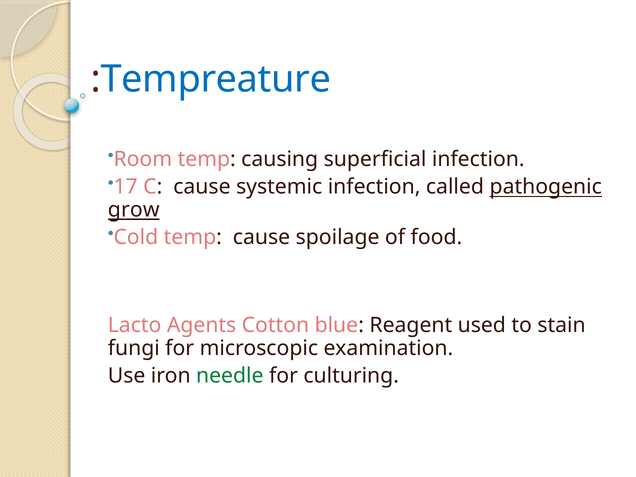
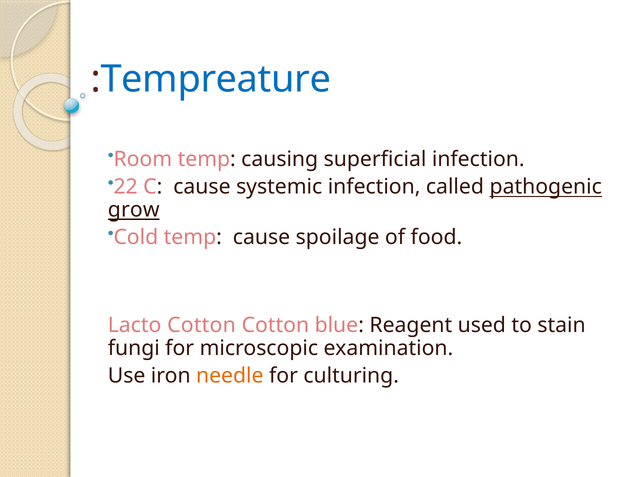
17: 17 -> 22 (126, 187)
Lacto Agents: Agents -> Cotton (201, 325)
needle colour: green -> orange (230, 376)
